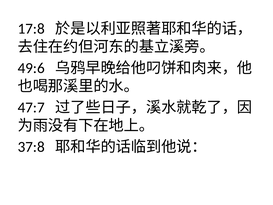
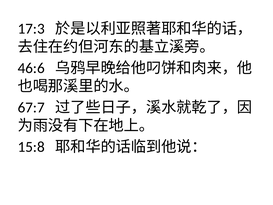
17:8: 17:8 -> 17:3 (31, 29)
49:6: 49:6 -> 46:6 (31, 68)
47:7: 47:7 -> 67:7 (31, 107)
37:8: 37:8 -> 15:8 (31, 147)
